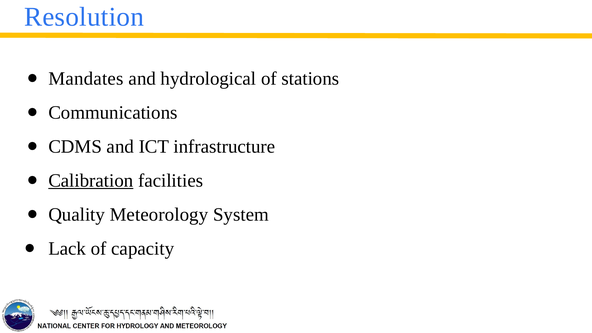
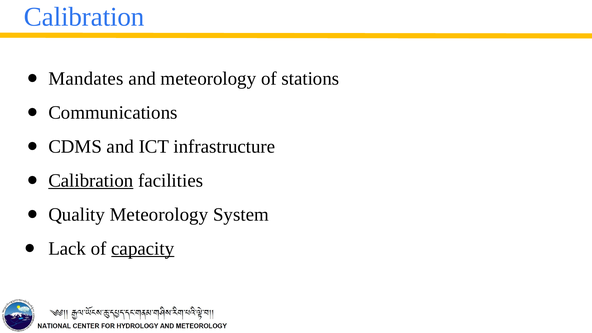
Resolution: Resolution -> Calibration (84, 17)
and hydrological: hydrological -> meteorology (208, 78)
capacity underline: none -> present (143, 248)
